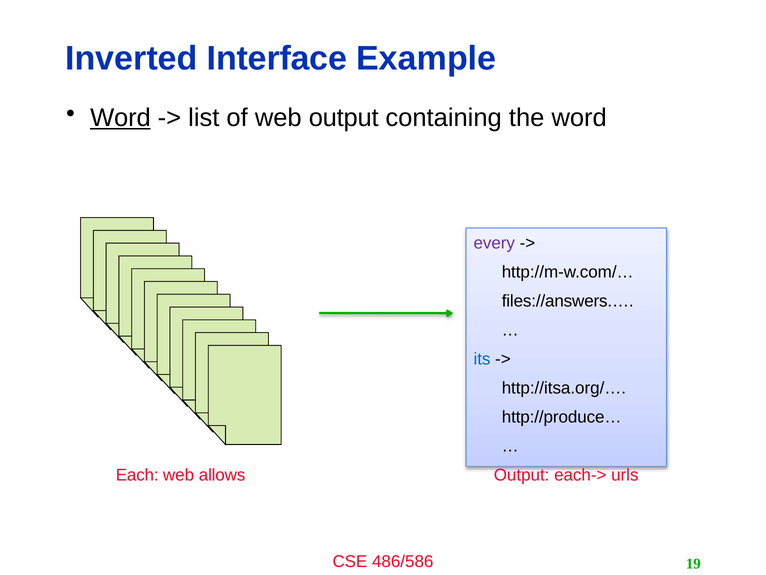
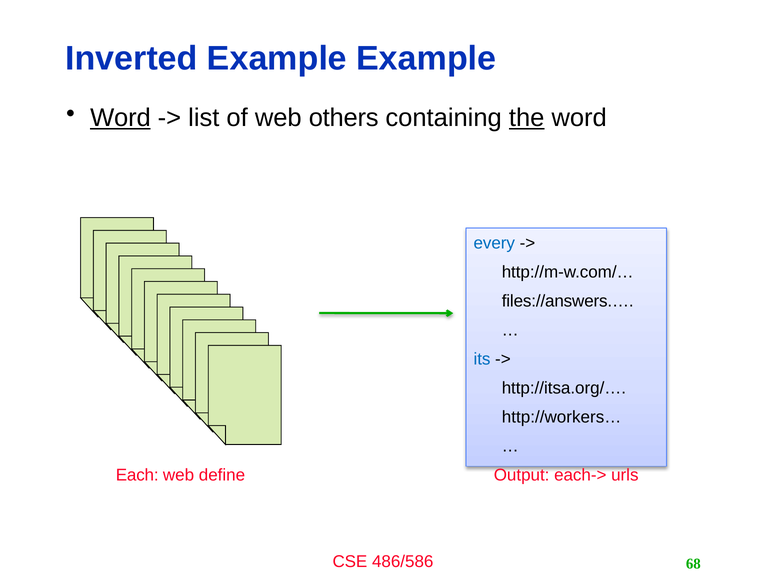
Inverted Interface: Interface -> Example (277, 58)
web output: output -> others (344, 118)
the underline: none -> present (527, 118)
every colour: purple -> blue (494, 243)
http://produce…: http://produce… -> http://workers… (562, 417)
allows: allows -> define (222, 475)
19: 19 -> 68 (693, 563)
